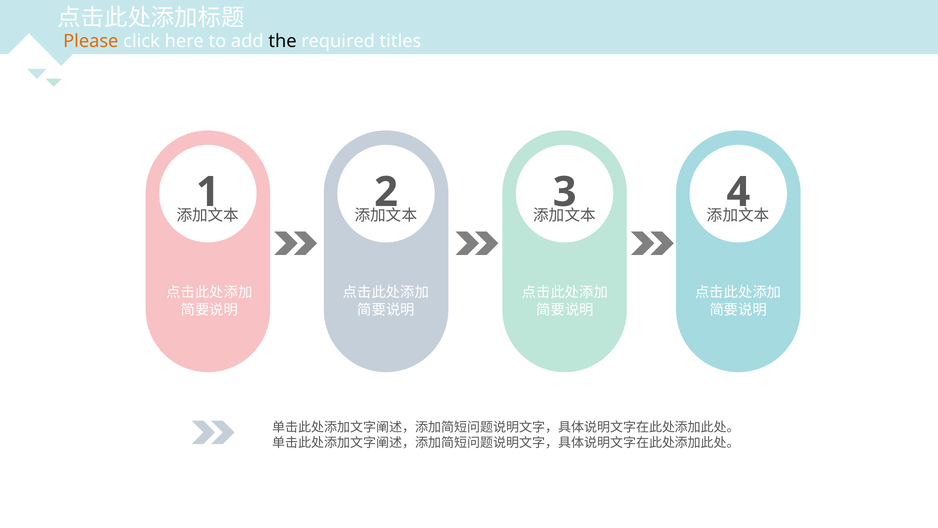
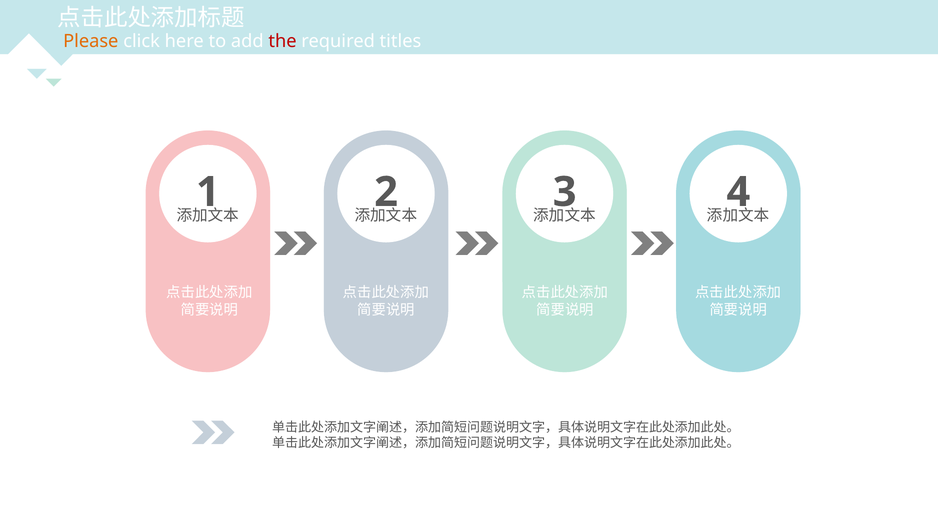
the colour: black -> red (282, 41)
